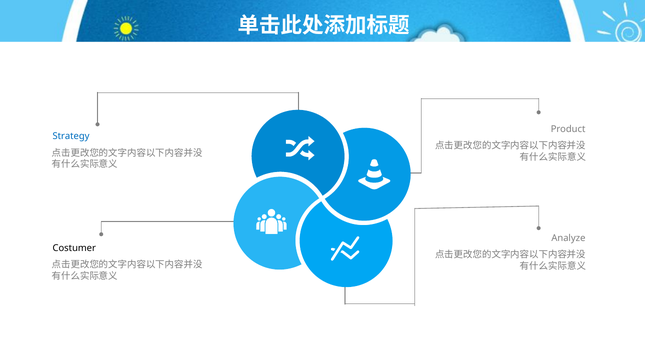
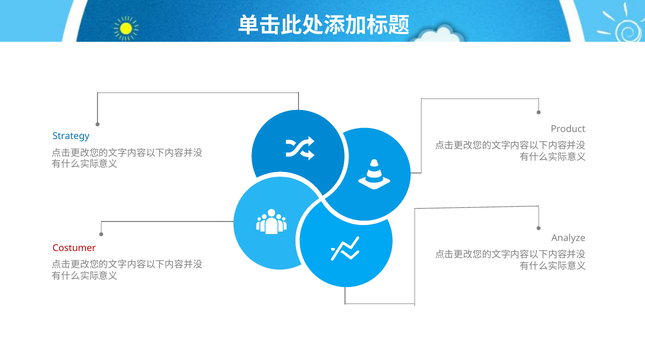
Costumer colour: black -> red (74, 248)
